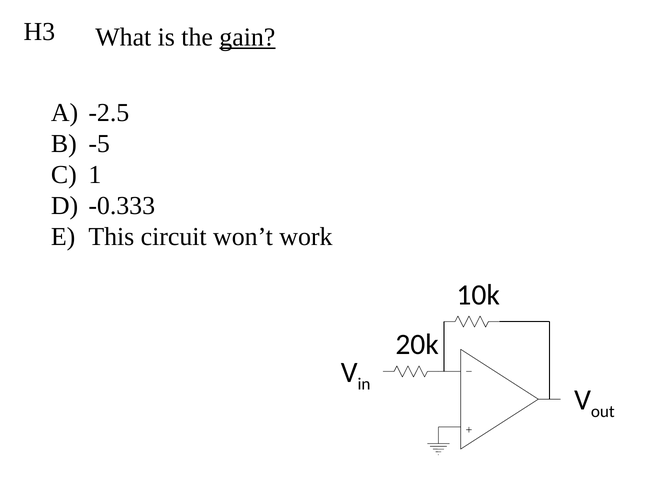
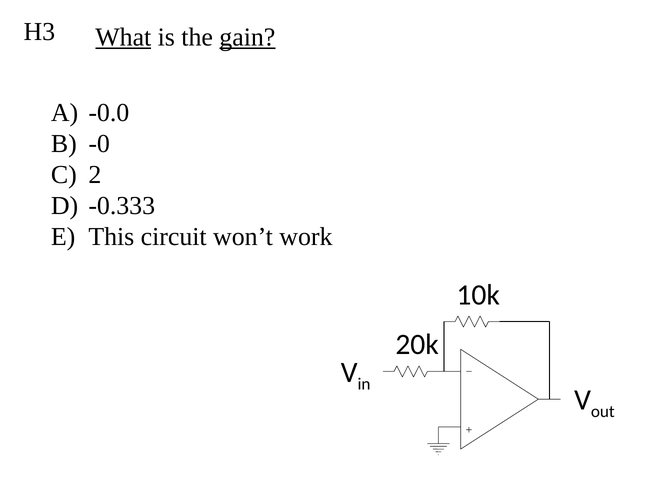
What underline: none -> present (123, 37)
-2.5: -2.5 -> -0.0 (109, 113)
-5: -5 -> -0 (99, 144)
1: 1 -> 2 (95, 175)
